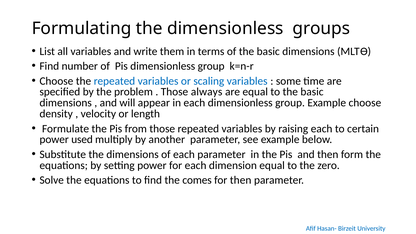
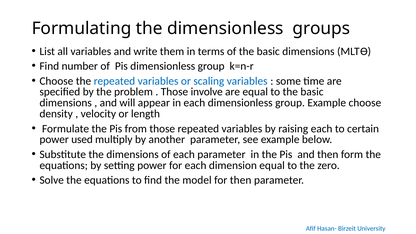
always: always -> involve (207, 92)
comes: comes -> model (197, 180)
